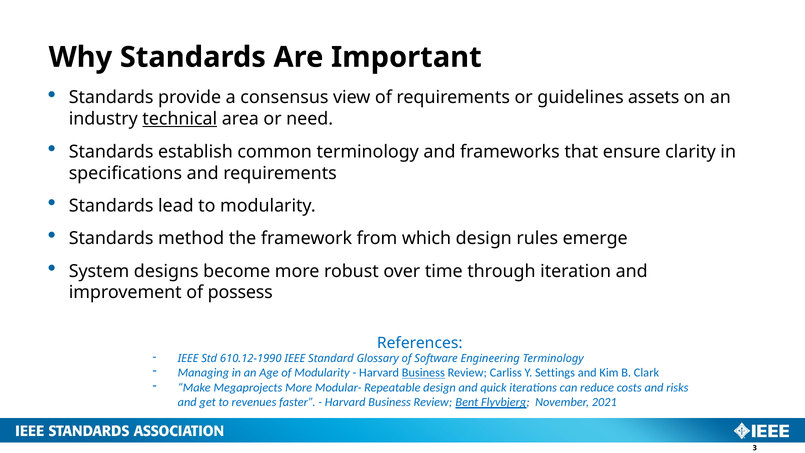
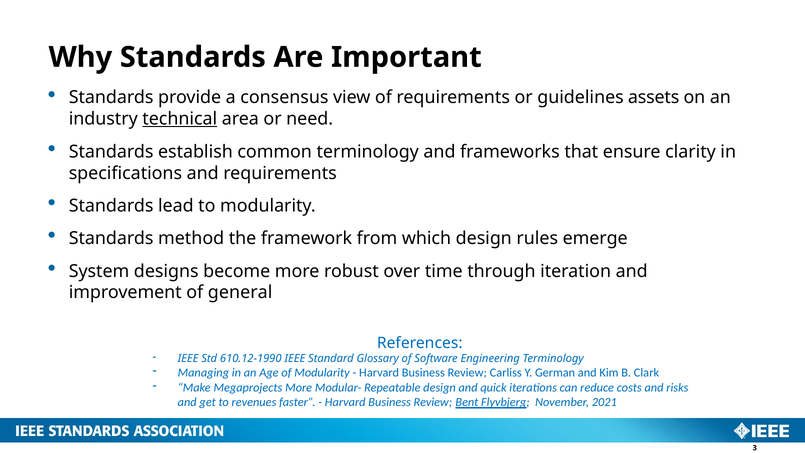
possess: possess -> general (240, 292)
Business underline: present -> none (423, 373)
Settings: Settings -> German (555, 373)
